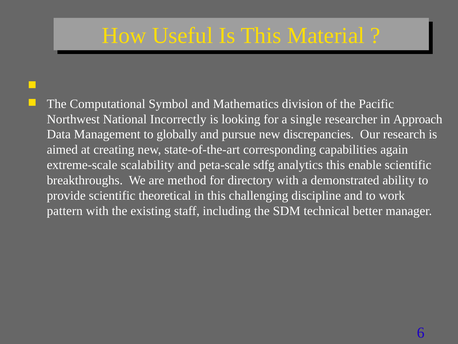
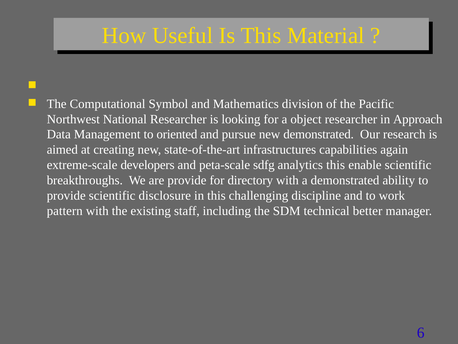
National Incorrectly: Incorrectly -> Researcher (178, 119)
single: single -> object (306, 119)
globally: globally -> oriented (177, 134)
new discrepancies: discrepancies -> demonstrated (319, 134)
corresponding: corresponding -> infrastructures (280, 150)
scalability: scalability -> developers (148, 165)
are method: method -> provide (187, 180)
theoretical: theoretical -> disclosure (165, 195)
